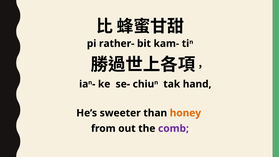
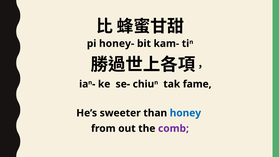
rather-: rather- -> honey- (117, 44)
hand: hand -> fame (197, 84)
honey colour: orange -> blue (185, 113)
